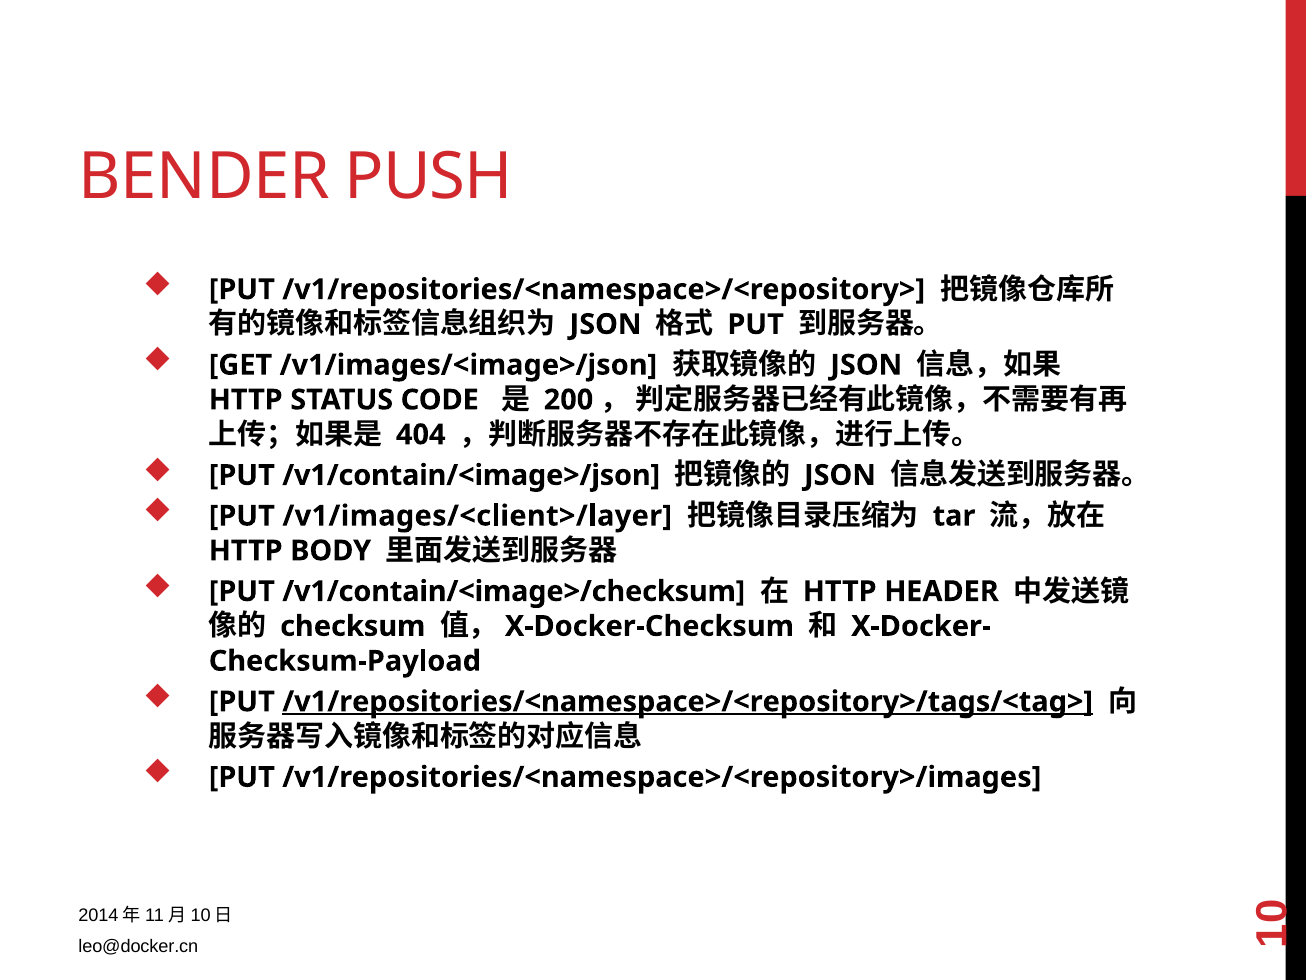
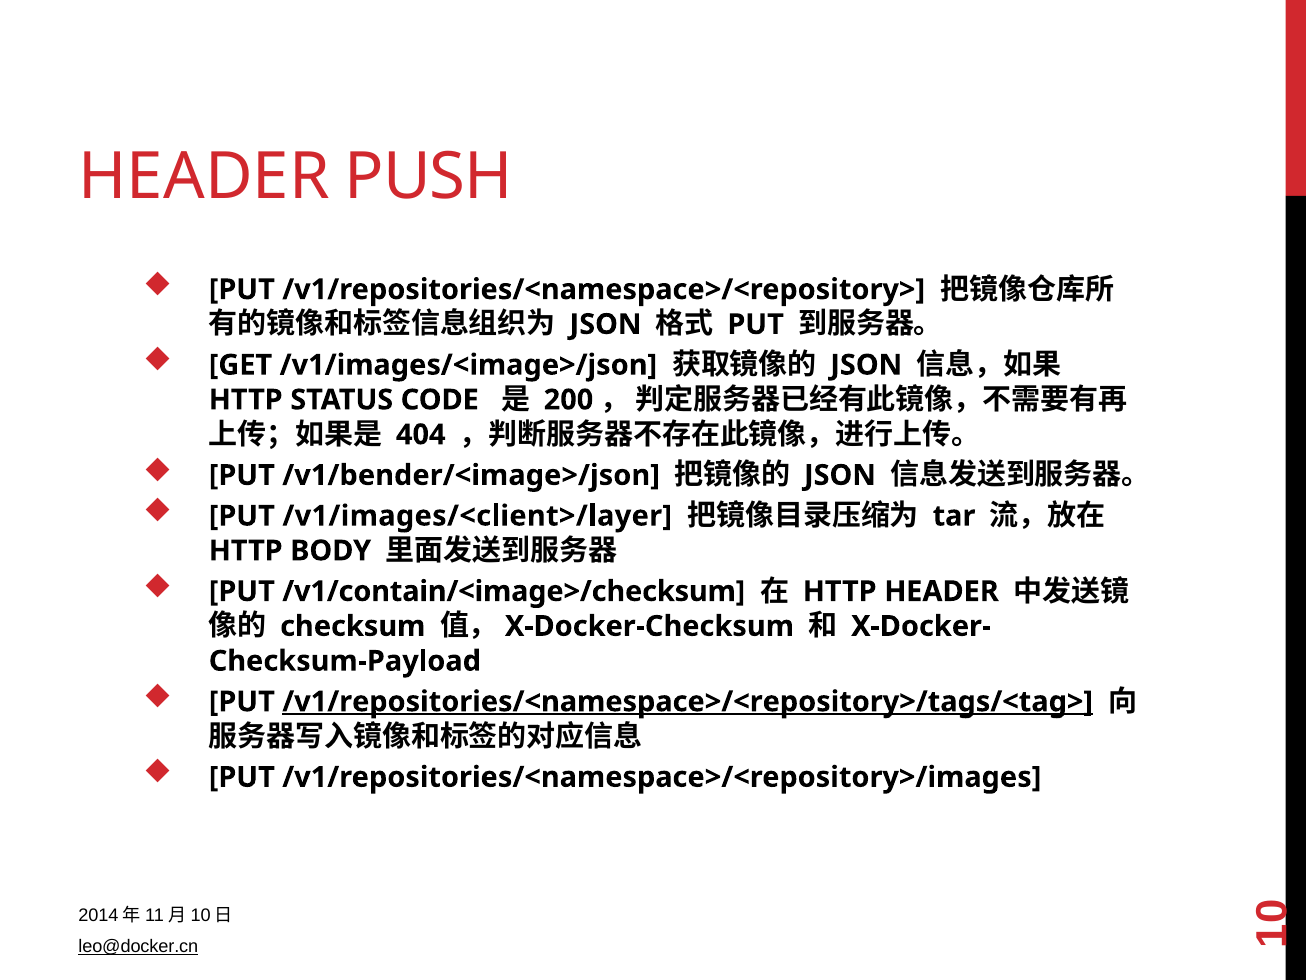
BENDER: BENDER -> HEADER (204, 177)
/v1/contain/<image>/json: /v1/contain/<image>/json -> /v1/bender/<image>/json (471, 475)
leo@docker.cn underline: none -> present (138, 946)
